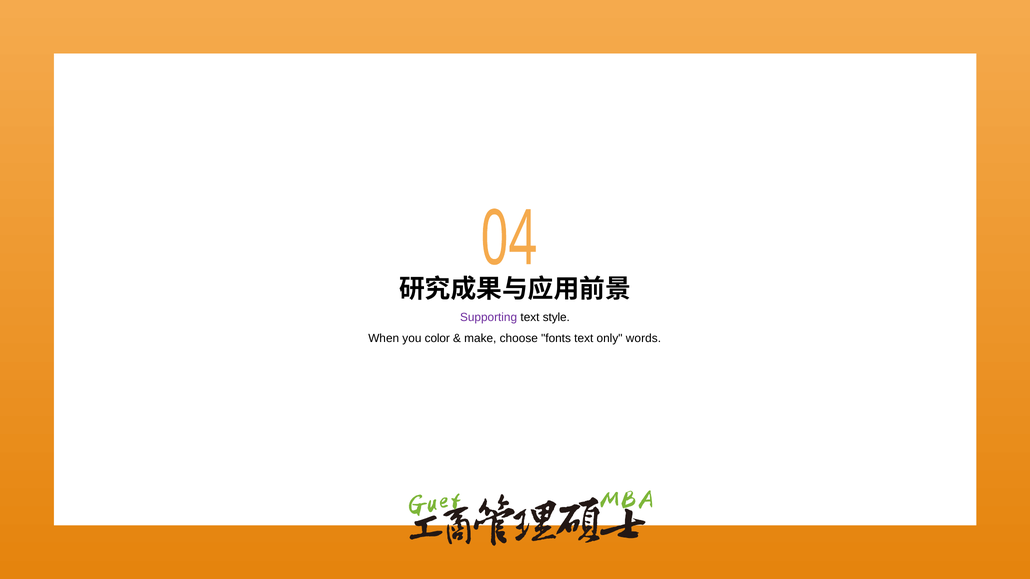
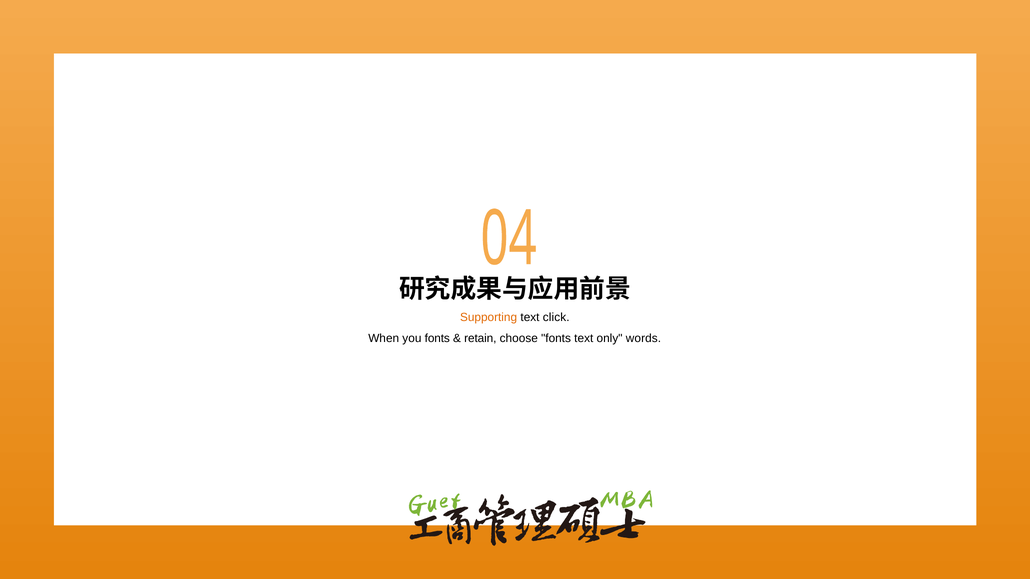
Supporting colour: purple -> orange (489, 318)
style: style -> click (556, 318)
you color: color -> fonts (437, 338)
make: make -> retain (480, 338)
